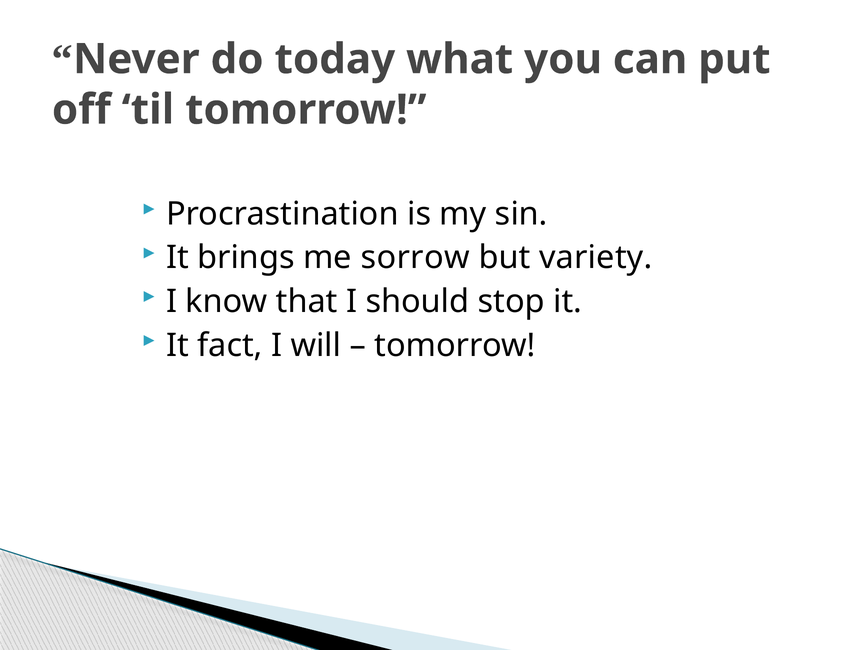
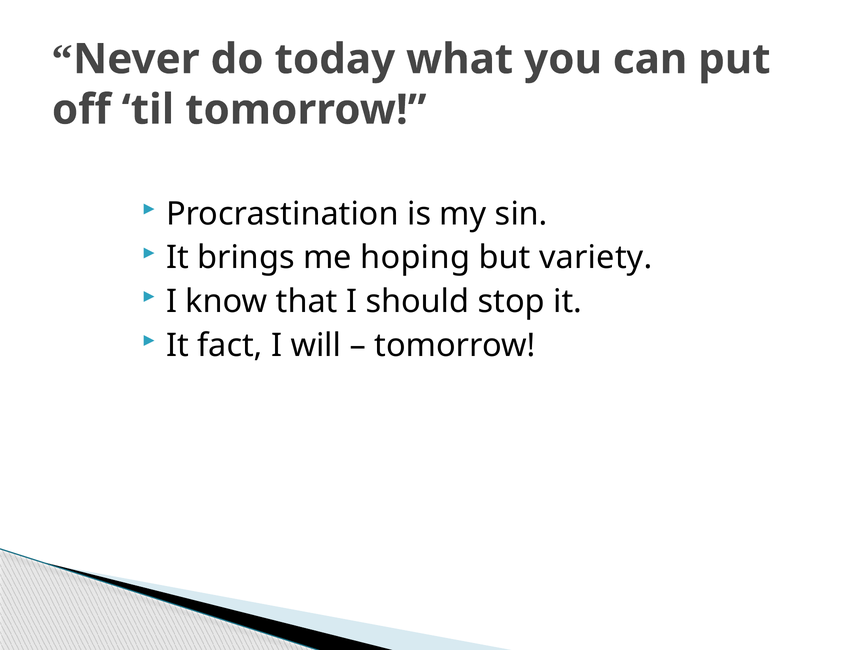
sorrow: sorrow -> hoping (415, 258)
